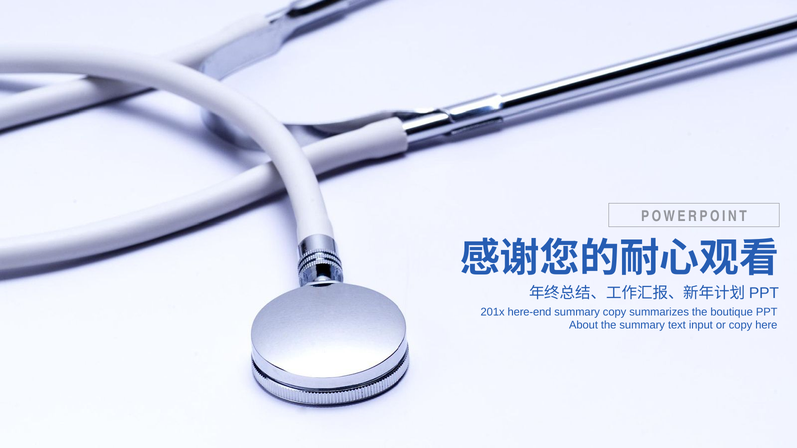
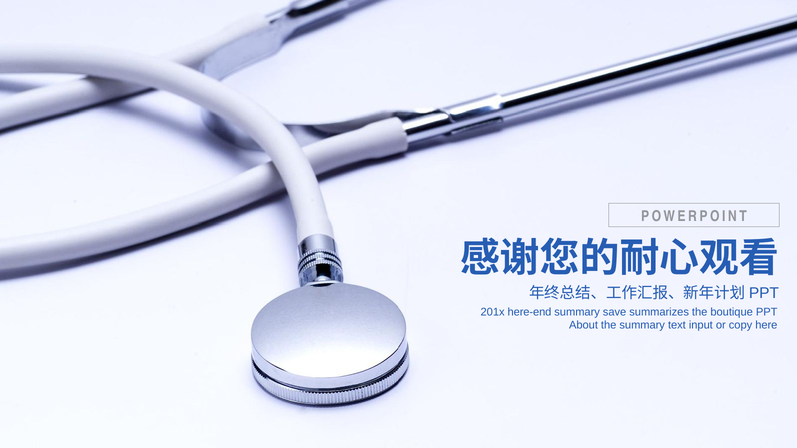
summary copy: copy -> save (615, 312)
